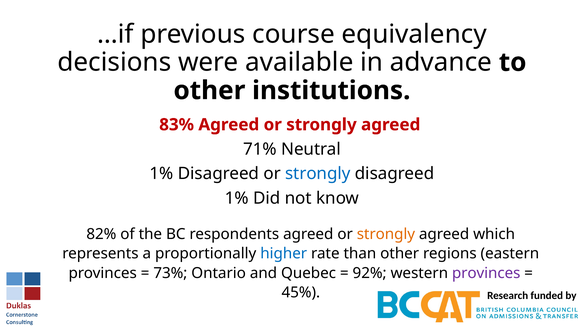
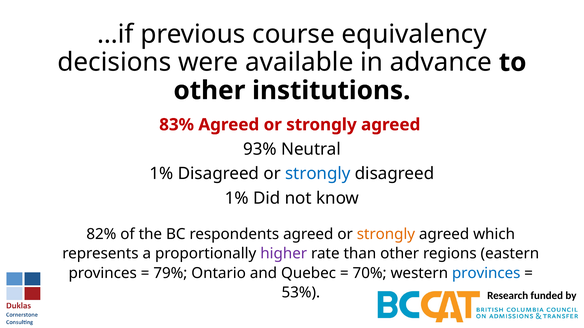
71%: 71% -> 93% (260, 149)
higher colour: blue -> purple (284, 254)
73%: 73% -> 79% (170, 273)
92%: 92% -> 70% (370, 273)
provinces colour: purple -> blue (486, 273)
45%: 45% -> 53% (301, 293)
